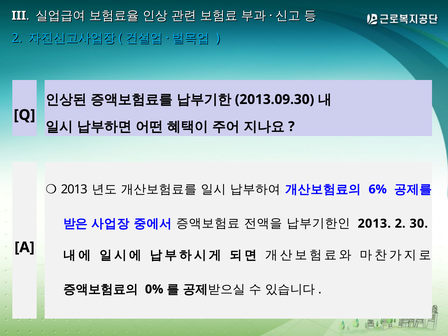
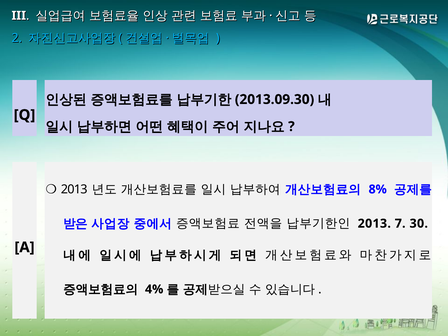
6%: 6% -> 8% (378, 189)
2013 2: 2 -> 7 (400, 224)
0%: 0% -> 4% (154, 289)
